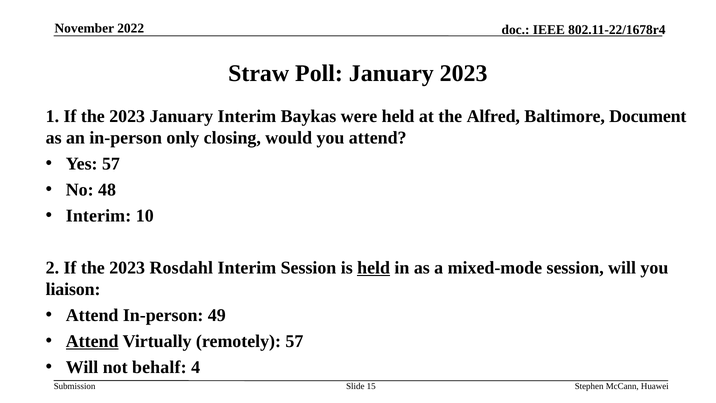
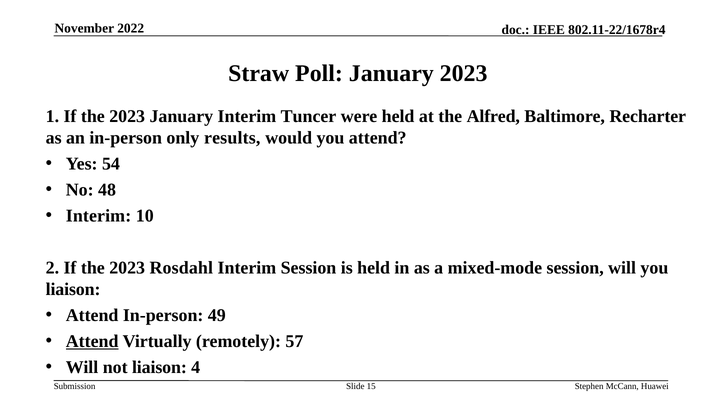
Baykas: Baykas -> Tuncer (308, 117)
Document: Document -> Recharter (648, 117)
closing: closing -> results (232, 138)
Yes 57: 57 -> 54 (111, 164)
held underline: present -> none (374, 268)
not behalf: behalf -> liaison (159, 367)
